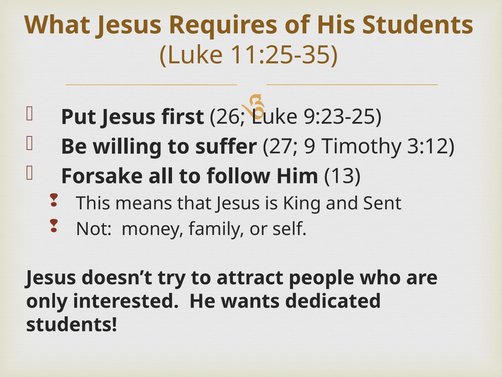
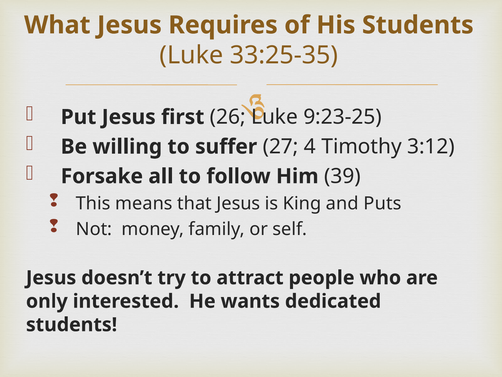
11:25-35: 11:25-35 -> 33:25-35 (284, 55)
9: 9 -> 4 (310, 146)
13: 13 -> 39 (342, 176)
Sent: Sent -> Puts (383, 203)
